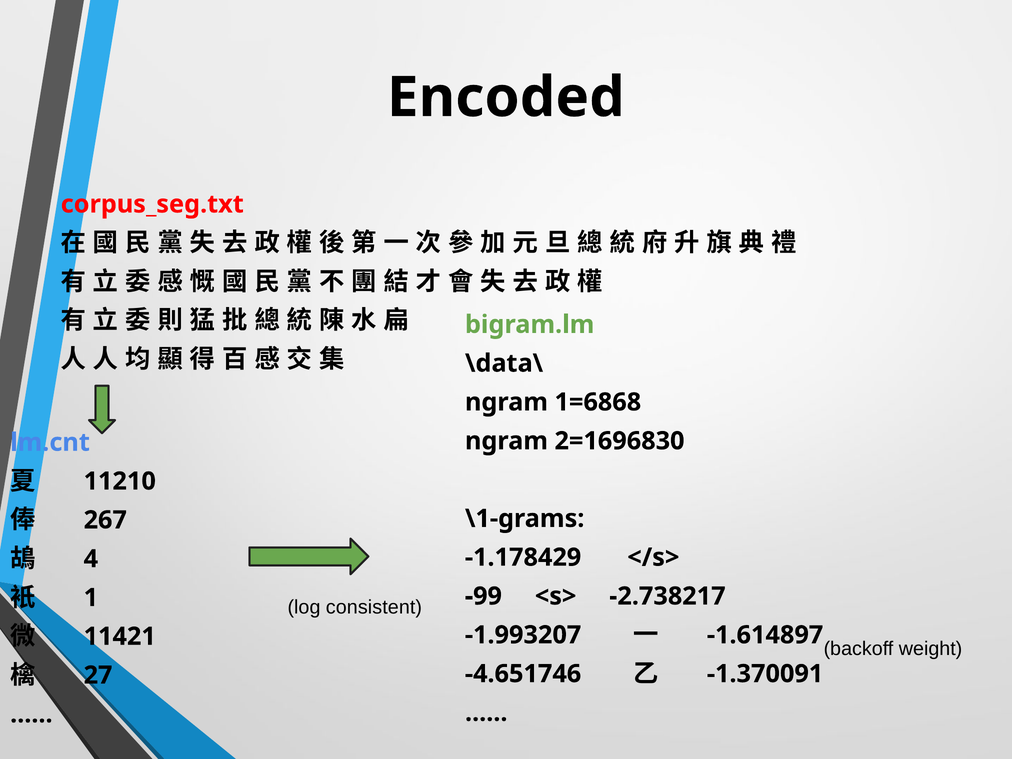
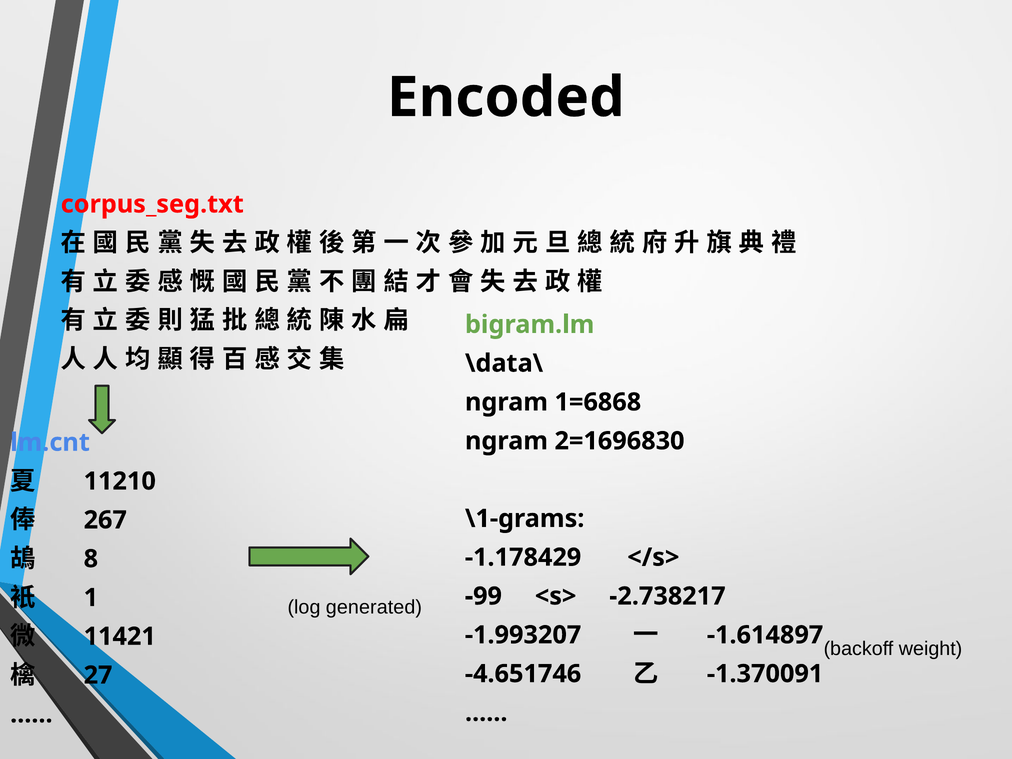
4: 4 -> 8 (91, 559)
consistent: consistent -> generated (374, 607)
